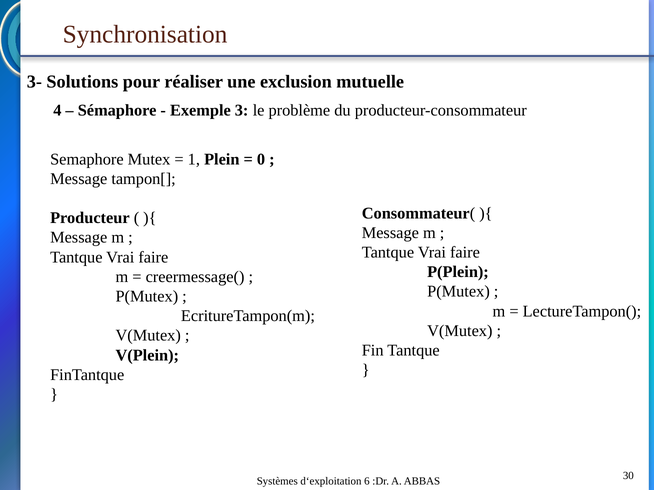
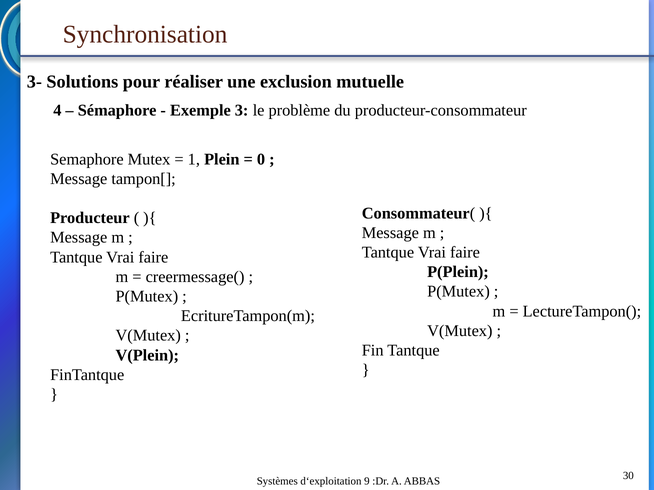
6: 6 -> 9 (367, 481)
